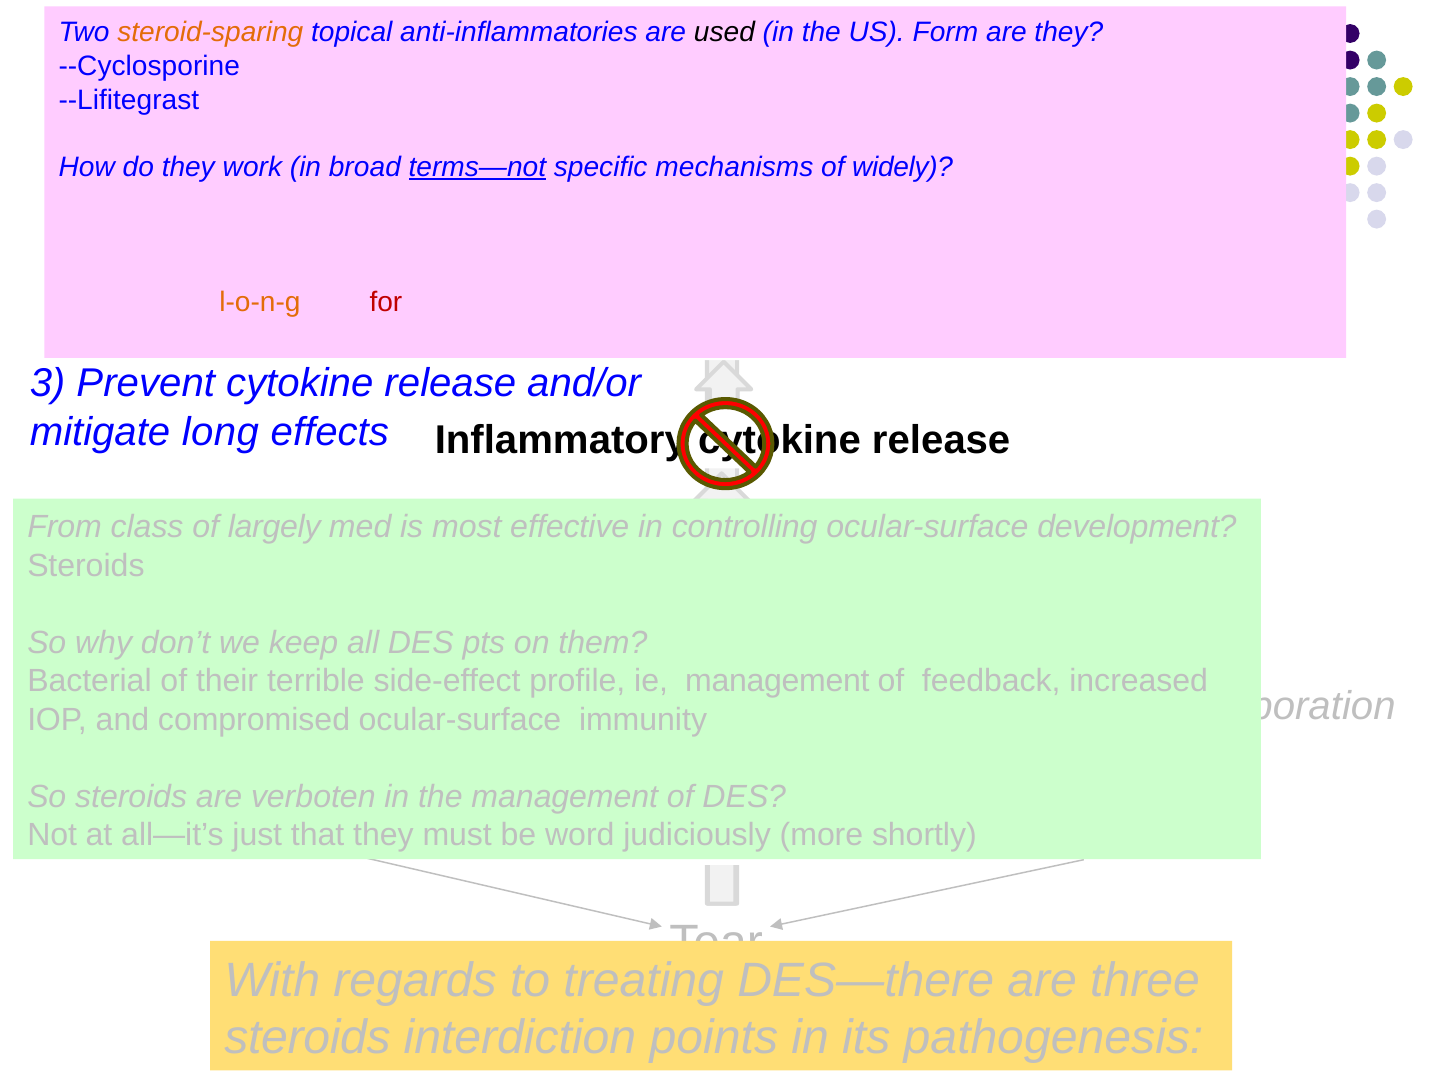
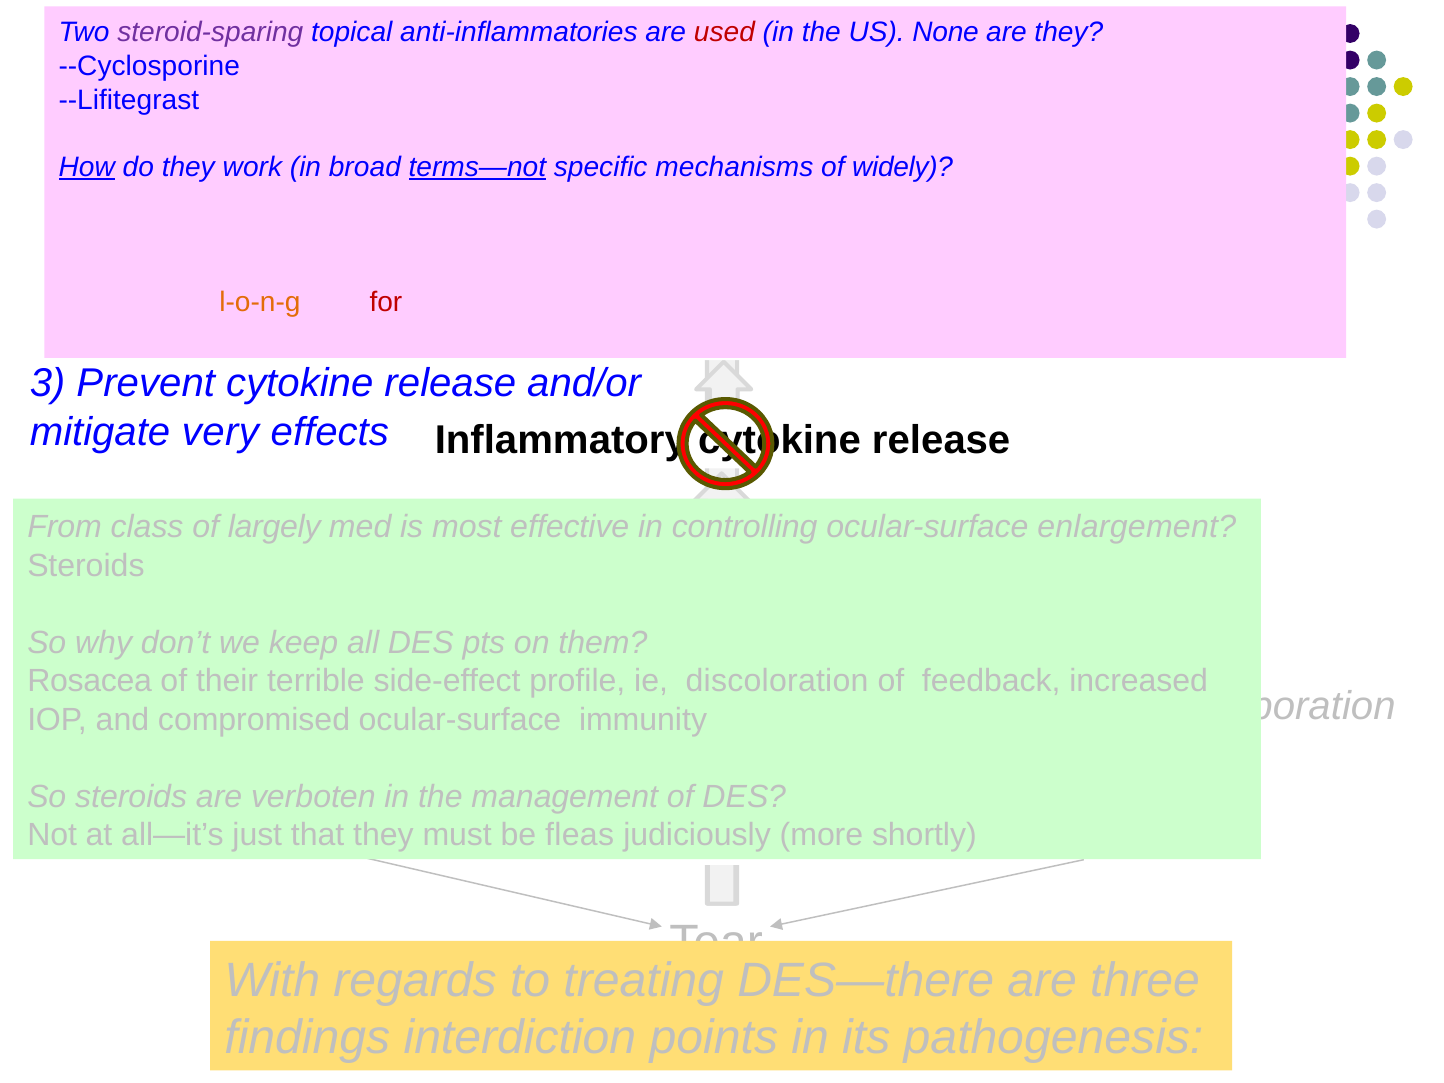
steroid-sparing colour: orange -> purple (210, 32)
used colour: black -> red (724, 32)
Form: Form -> None (946, 32)
How underline: none -> present (87, 167)
long: long -> very (220, 432)
development: development -> enlargement (1137, 527)
Bacterial: Bacterial -> Rosacea (90, 681)
management: management -> discoloration (777, 681)
word: word -> fleas (580, 835)
steroids: steroids -> findings (307, 1038)
